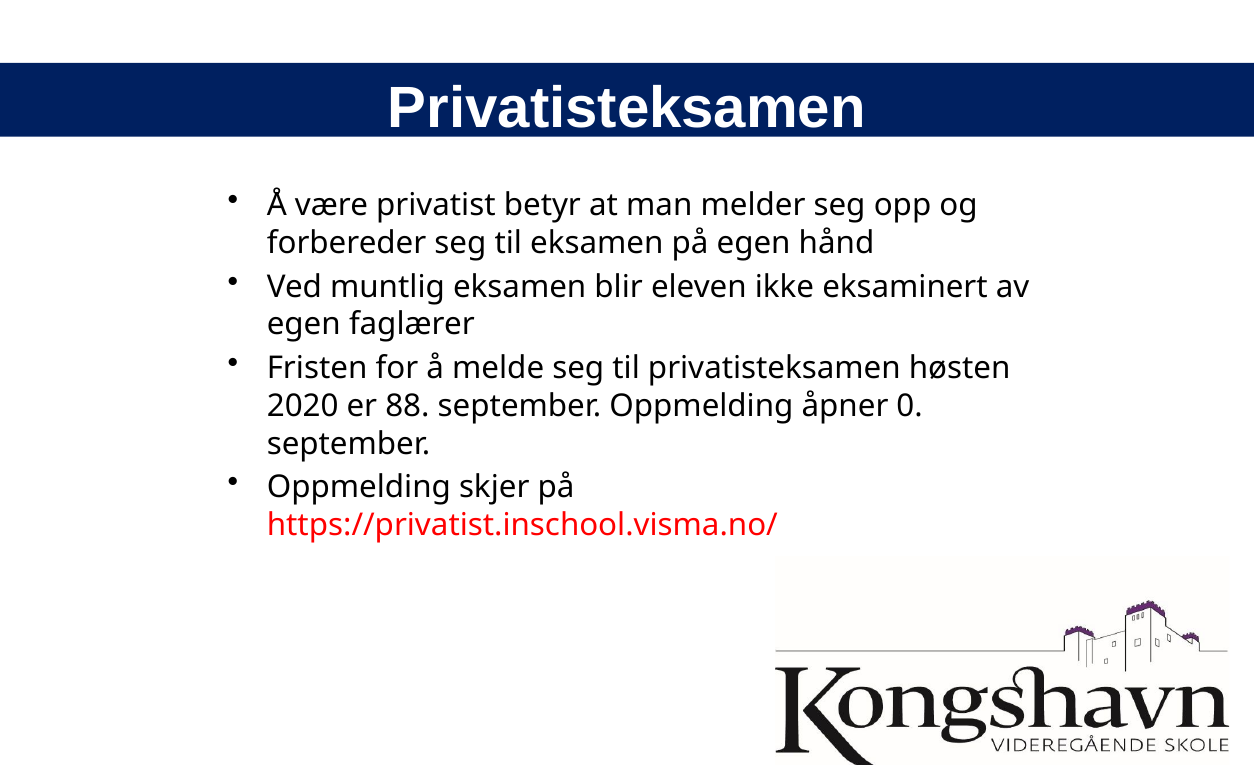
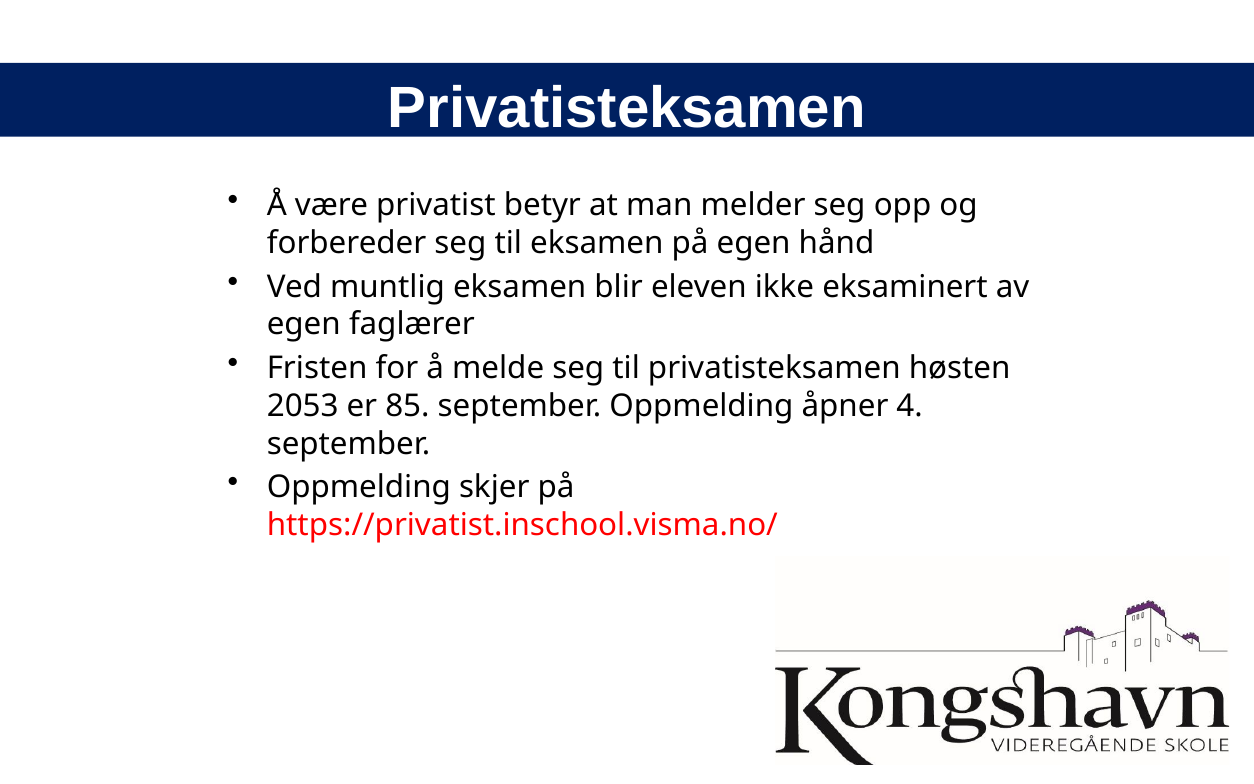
2020: 2020 -> 2053 (303, 406)
88: 88 -> 85 (407, 406)
0: 0 -> 4 (910, 406)
